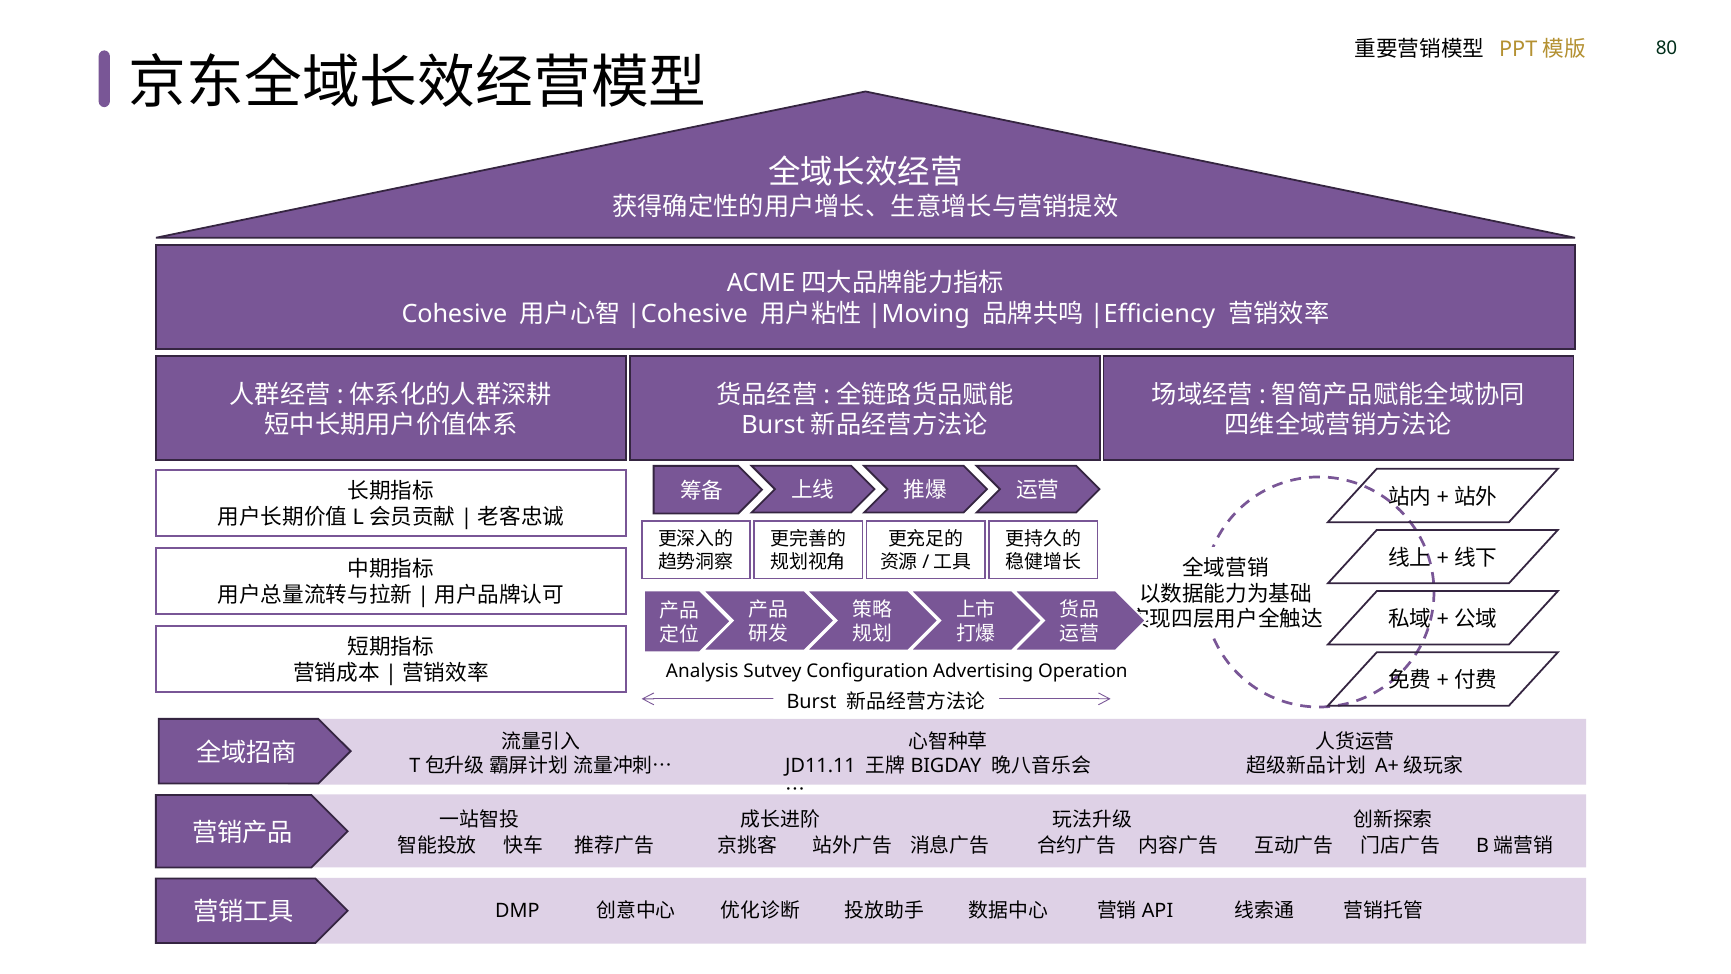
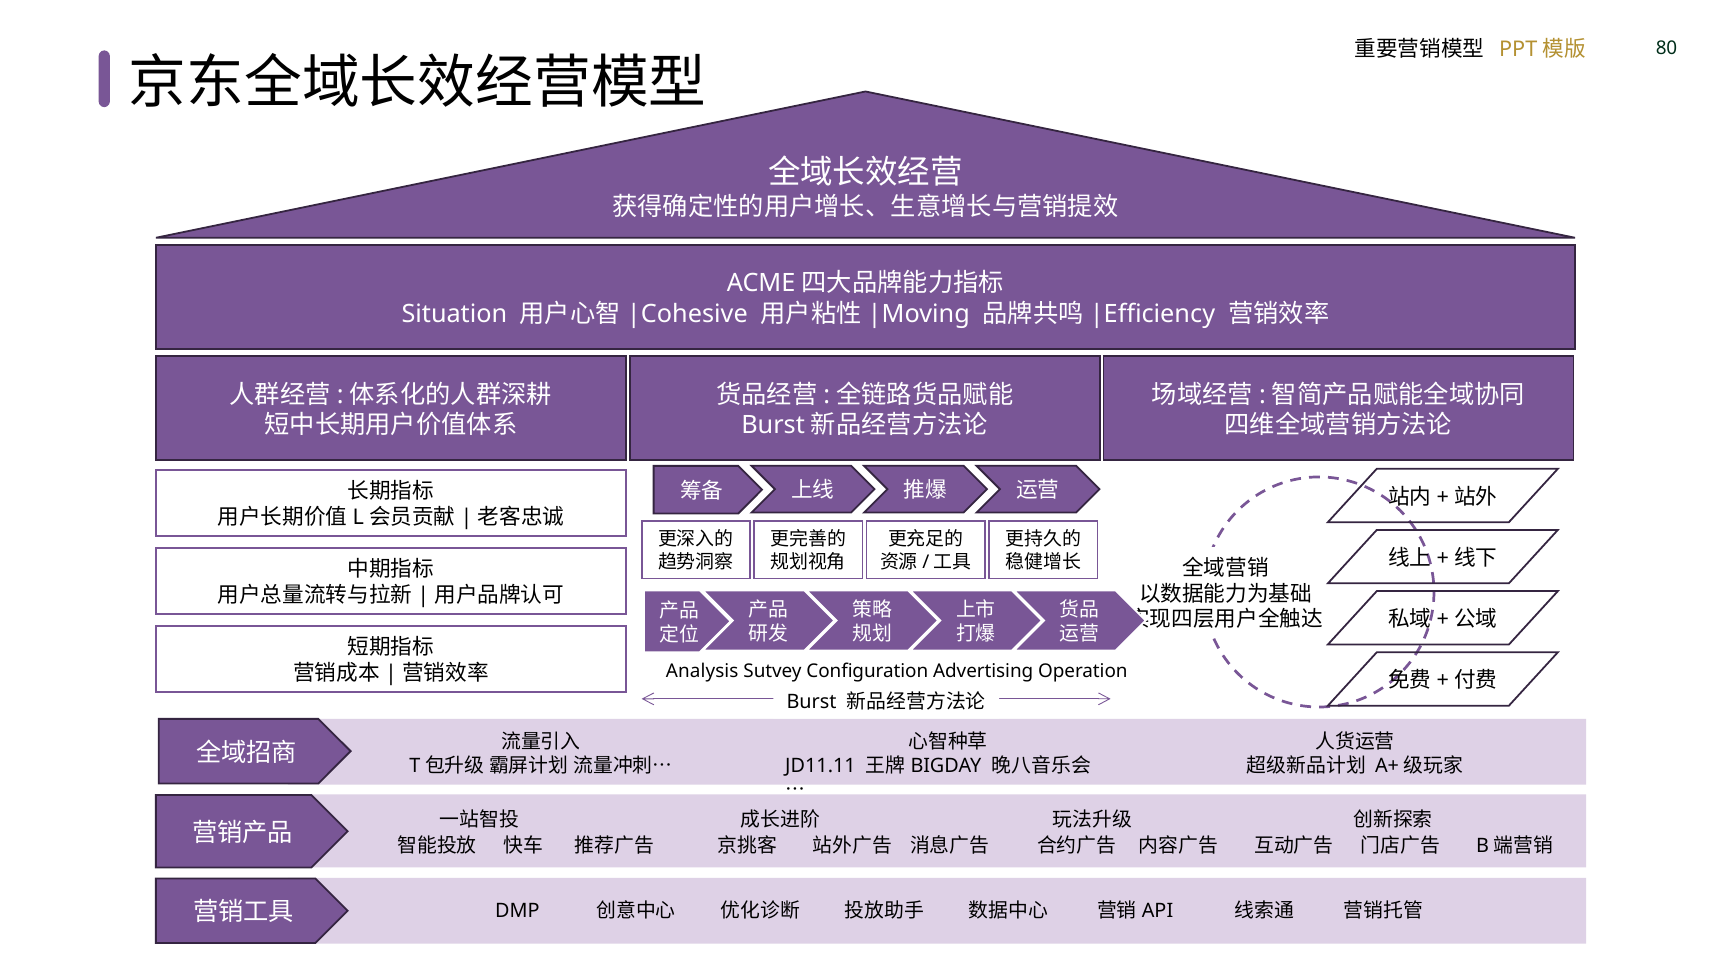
Cohesive: Cohesive -> Situation (454, 314)
